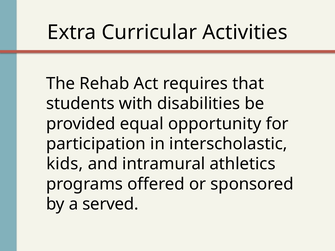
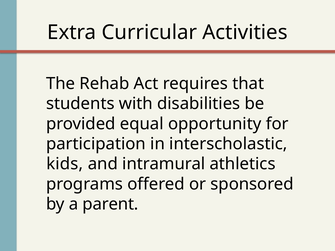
served: served -> parent (110, 204)
